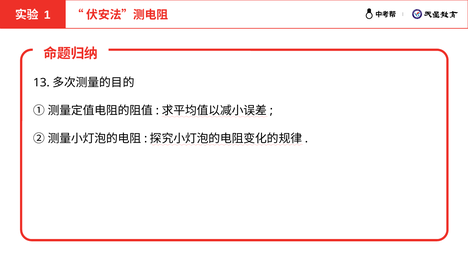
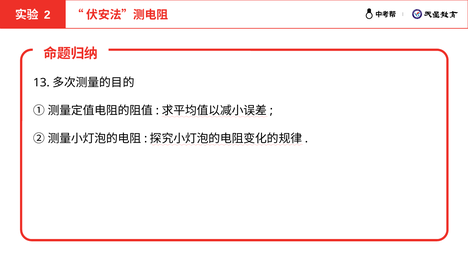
1: 1 -> 2 (47, 15)
